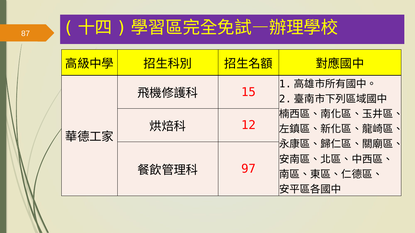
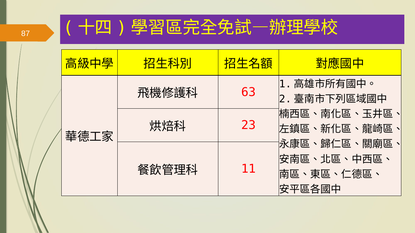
15: 15 -> 63 (248, 92)
12: 12 -> 23 (248, 126)
97: 97 -> 11 (248, 169)
